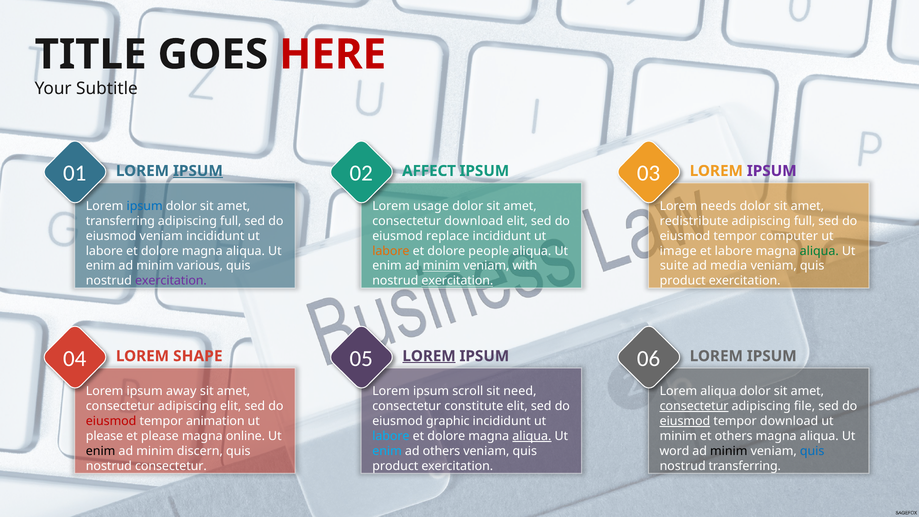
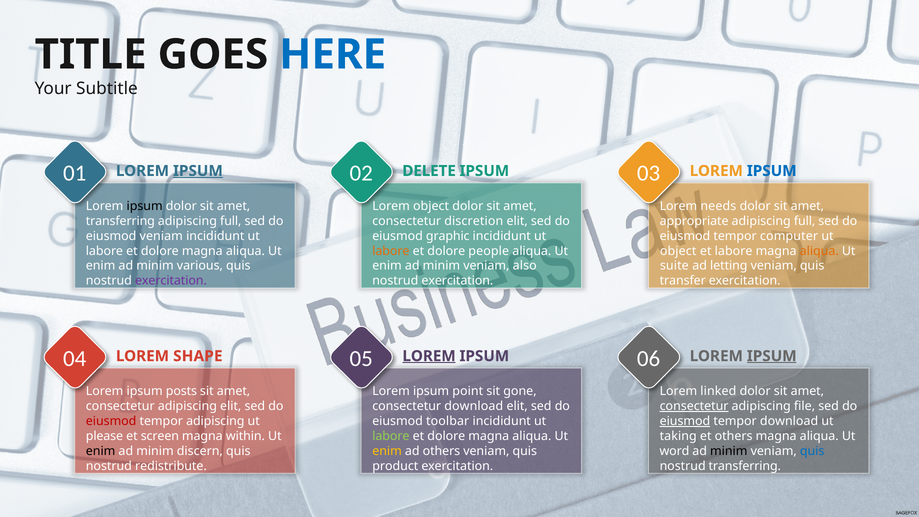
HERE colour: red -> blue (333, 55)
AFFECT: AFFECT -> DELETE (429, 171)
IPSUM colour: purple -> blue (772, 171)
ipsum colour: blue -> black (145, 206)
usage: usage -> object (431, 206)
consectetur download: download -> discretion (474, 221)
redistribute: redistribute -> appropriate (694, 221)
replace: replace -> graphic (448, 236)
image: image -> object (678, 251)
aliqua colour: green -> orange (819, 251)
minim underline: present -> none (441, 266)
with: with -> also (525, 266)
media: media -> letting (729, 266)
exercitation underline: present -> none (457, 281)
product: product -> transfer (683, 281)
IPSUM underline: none -> present (772, 356)
away: away -> posts (181, 391)
scroll: scroll -> point (468, 391)
need: need -> gone (520, 391)
aliqua: aliqua -> linked (718, 391)
consectetur constitute: constitute -> download (474, 406)
tempor animation: animation -> adipiscing (215, 421)
graphic: graphic -> toolbar (448, 421)
et please: please -> screen (160, 436)
online: online -> within (245, 436)
labore colour: light blue -> light green (391, 436)
aliqua underline: present -> none (532, 436)
minim: minim -> taking (678, 436)
enim colour: light blue -> yellow (387, 451)
nostrud consectetur: consectetur -> redistribute (171, 466)
